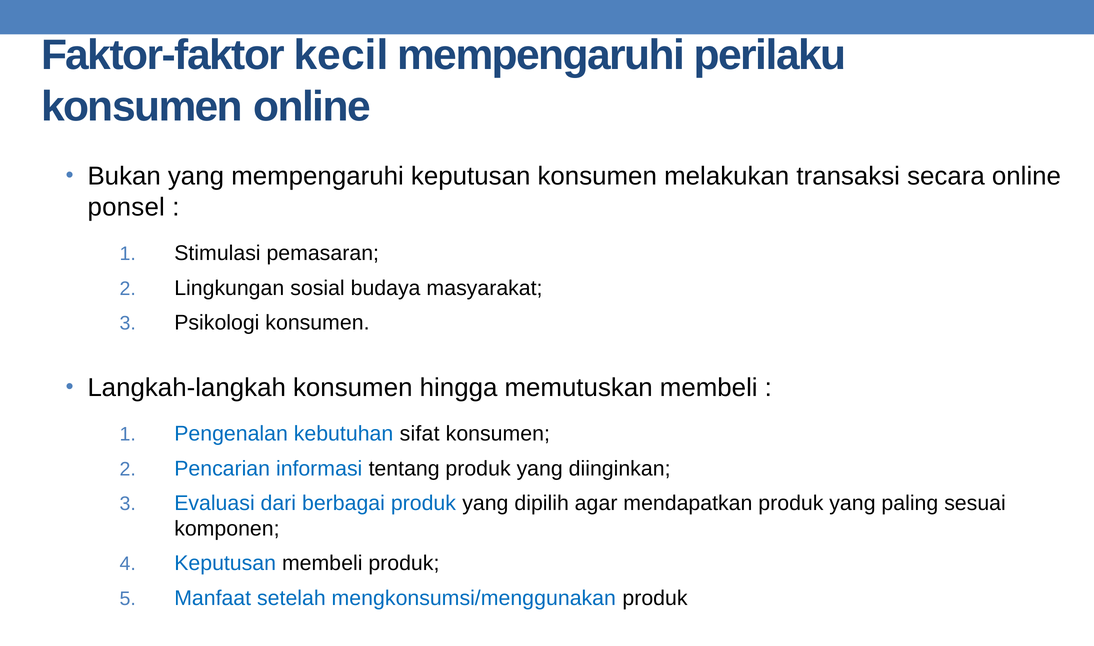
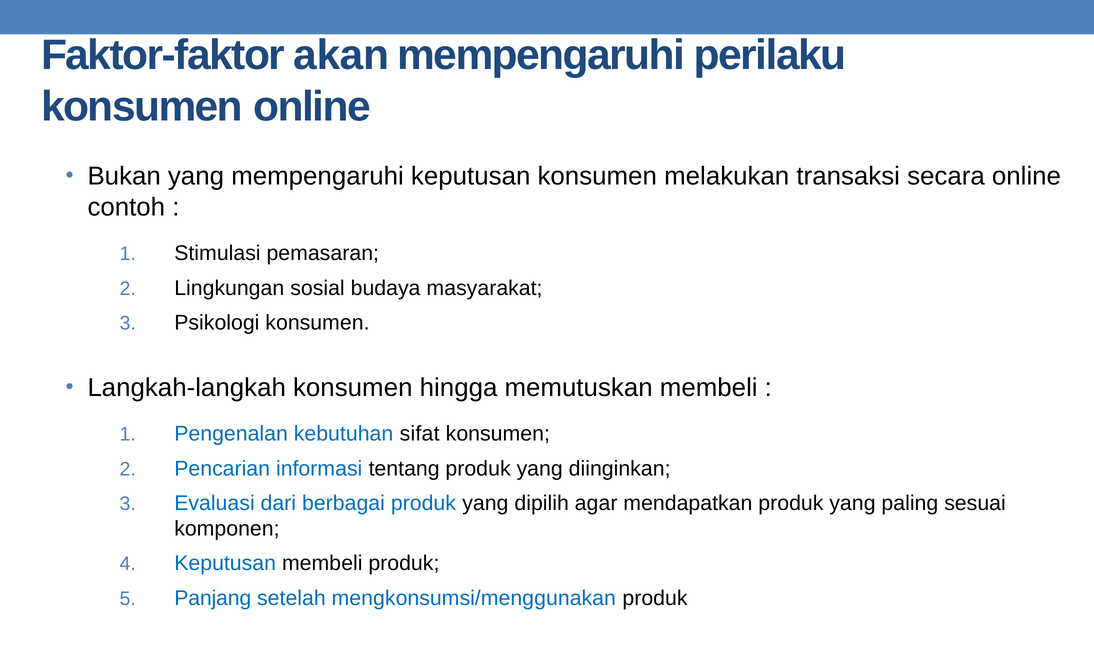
kecil: kecil -> akan (341, 55)
ponsel: ponsel -> contoh (126, 207)
Manfaat: Manfaat -> Panjang (213, 598)
